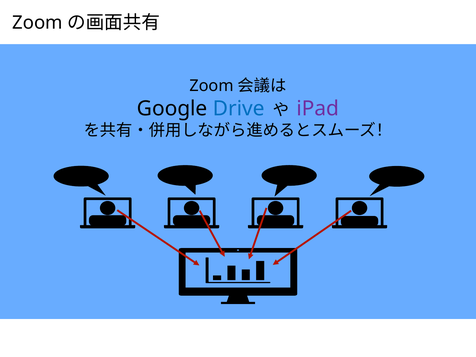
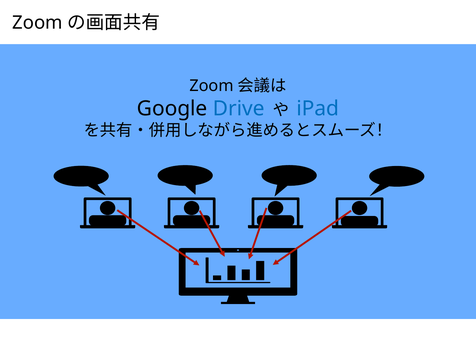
iPad colour: purple -> blue (318, 109)
